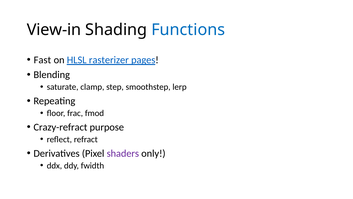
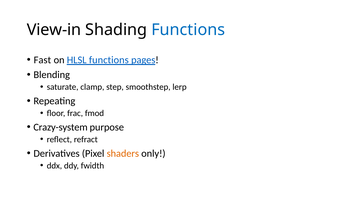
HLSL rasterizer: rasterizer -> functions (109, 60)
Crazy-refract: Crazy-refract -> Crazy-system (60, 127)
shaders colour: purple -> orange (123, 153)
